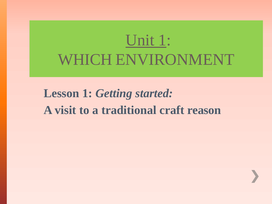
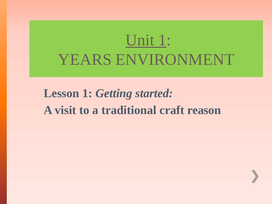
WHICH: WHICH -> YEARS (85, 60)
